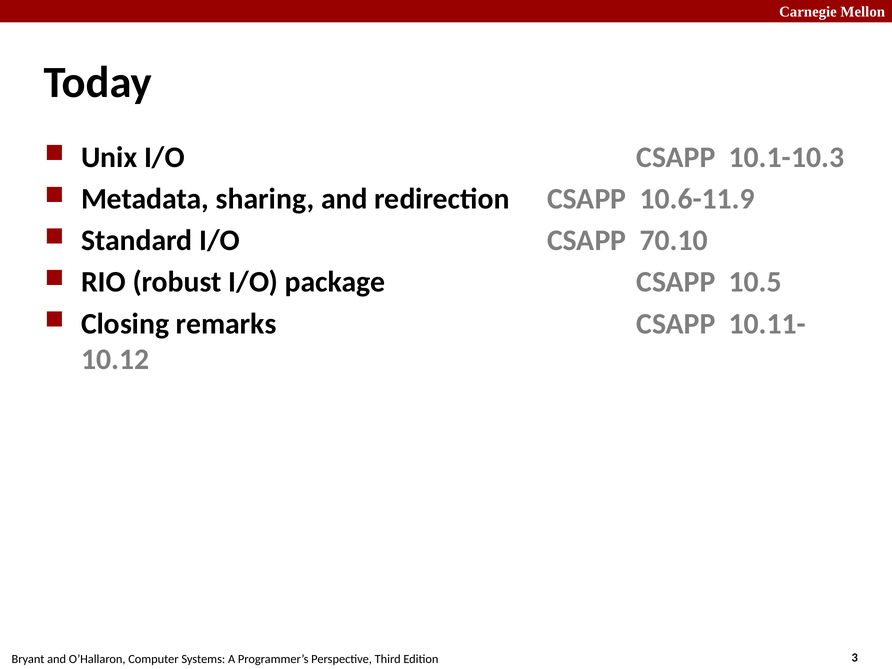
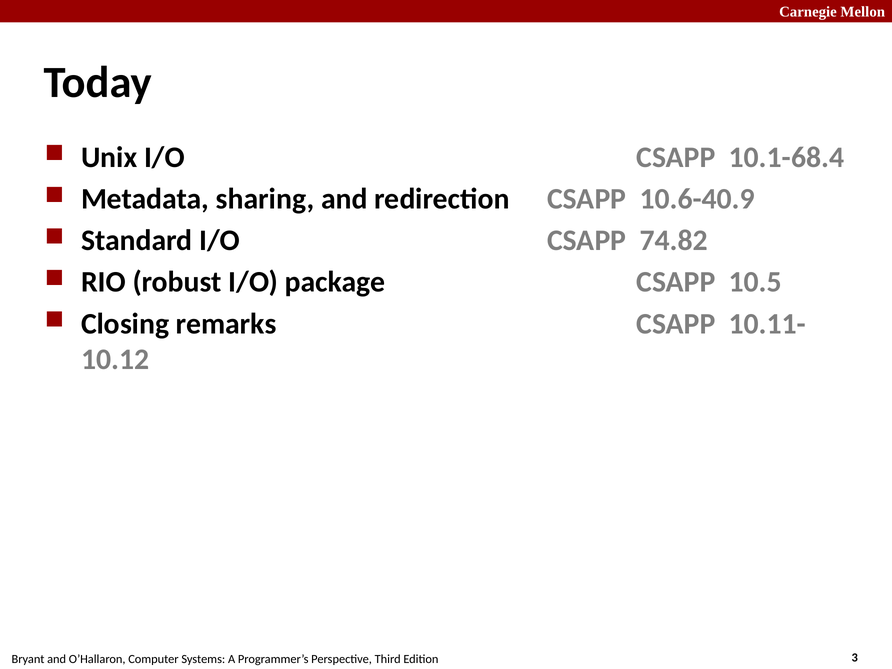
10.1-10.3: 10.1-10.3 -> 10.1-68.4 (786, 157)
10.6-11.9: 10.6-11.9 -> 10.6-40.9 (697, 199)
70.10: 70.10 -> 74.82 (674, 241)
